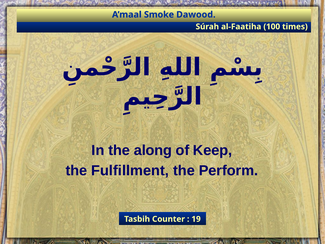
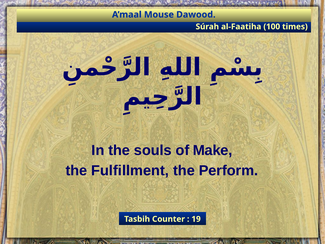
Smoke: Smoke -> Mouse (159, 15)
along: along -> souls (153, 150)
Keep: Keep -> Make (213, 150)
